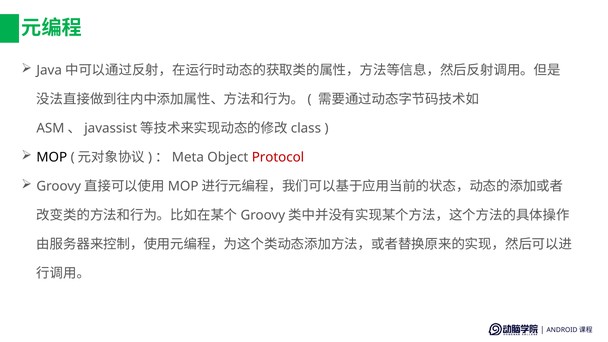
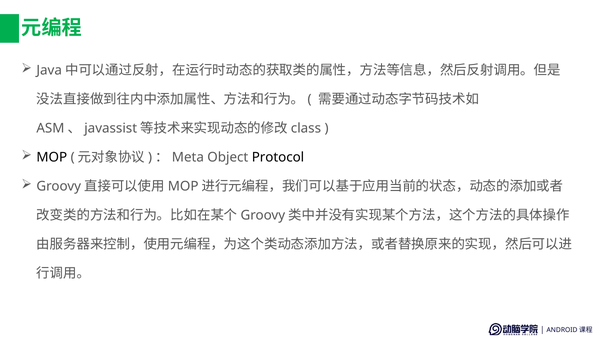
Protocol colour: red -> black (278, 157)
